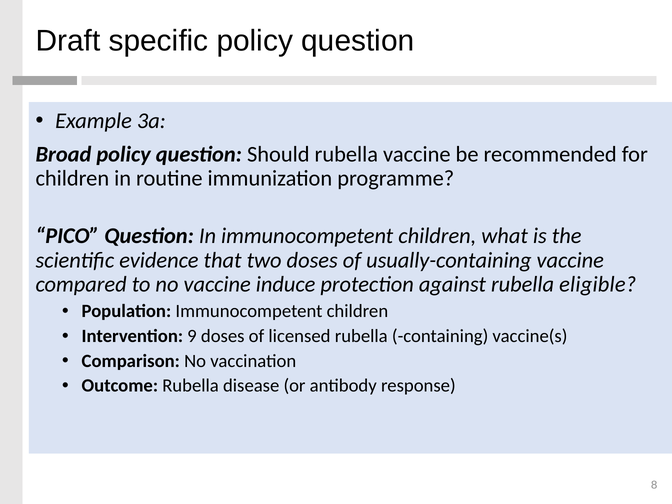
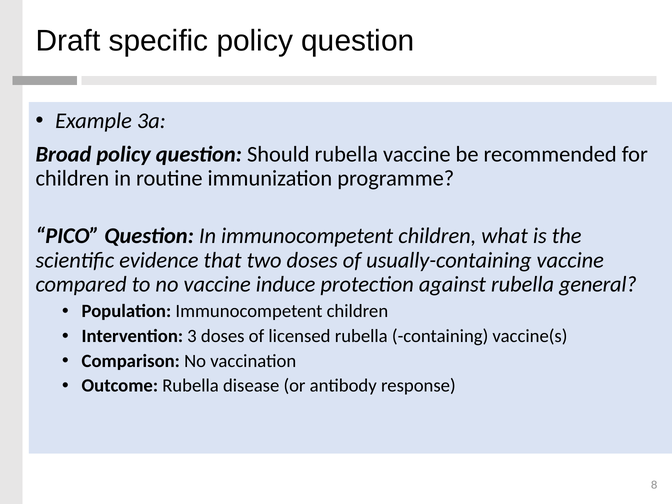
eligible: eligible -> general (598, 284)
9: 9 -> 3 (192, 336)
